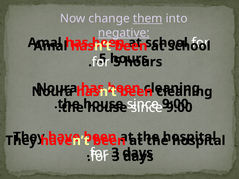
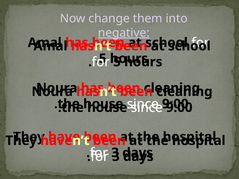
them underline: present -> none (148, 19)
